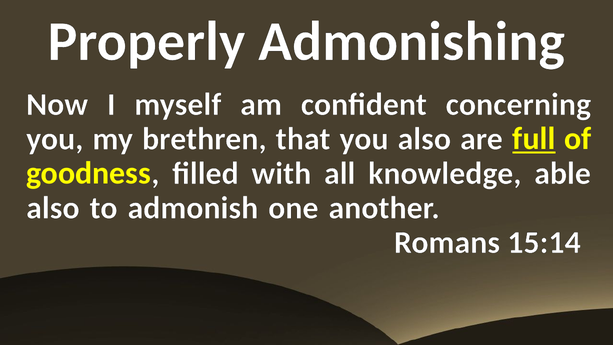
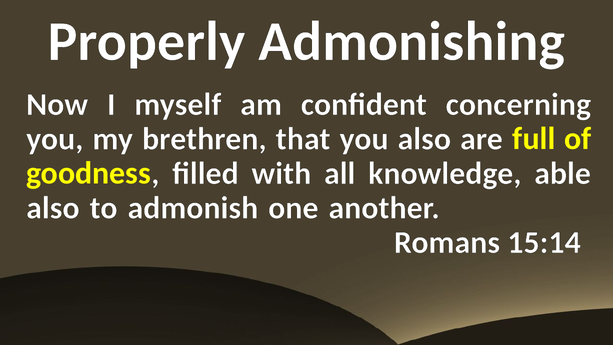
full underline: present -> none (534, 139)
